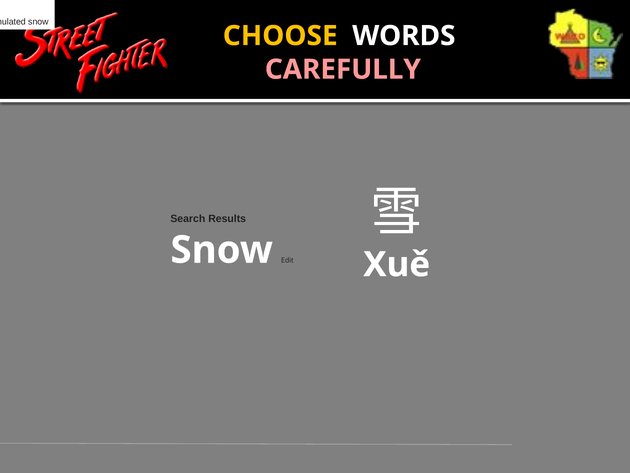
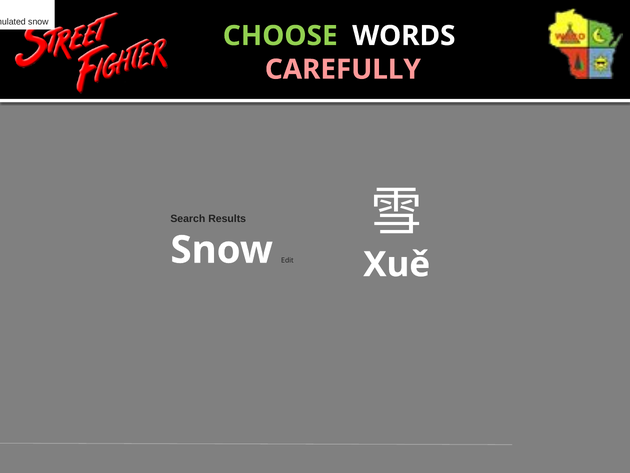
CHOOSE colour: yellow -> light green (280, 36)
